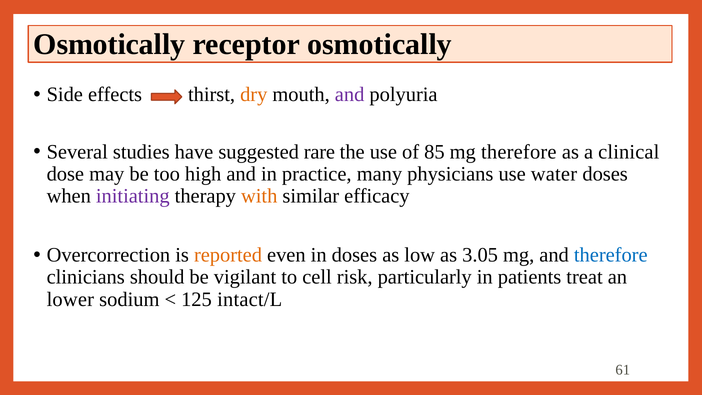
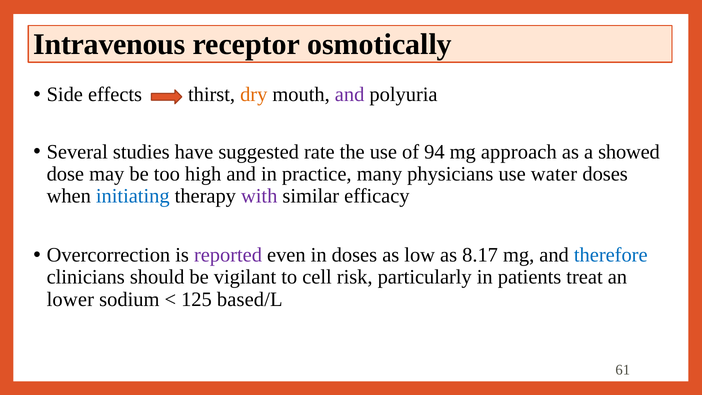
Osmotically: Osmotically -> Intravenous (109, 44)
rare: rare -> rate (319, 152)
85: 85 -> 94 (434, 152)
mg therefore: therefore -> approach (519, 152)
clinical: clinical -> showed (629, 152)
initiating colour: purple -> blue (133, 196)
with colour: orange -> purple (259, 196)
reported colour: orange -> purple (228, 255)
3.05: 3.05 -> 8.17 (480, 255)
intact/L: intact/L -> based/L (250, 299)
